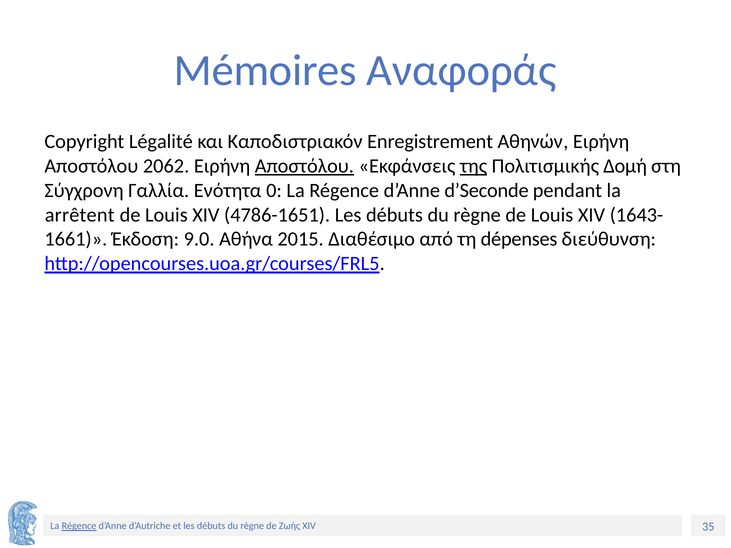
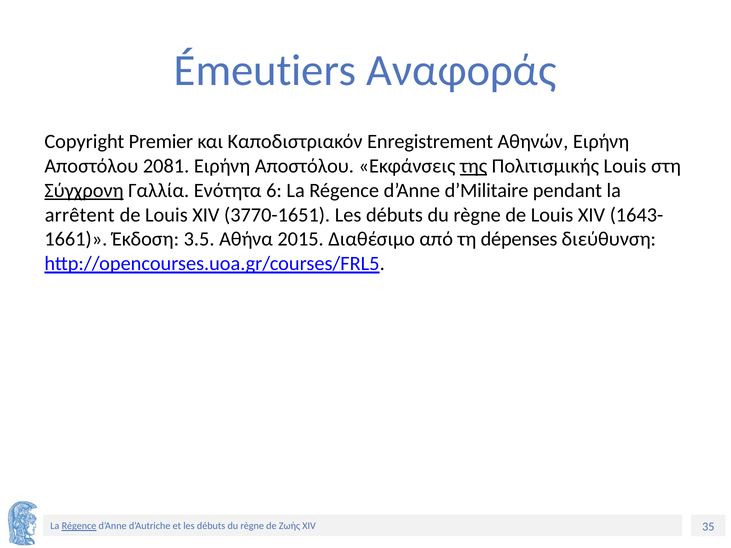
Mémoires: Mémoires -> Émeutiers (265, 71)
Légalité: Légalité -> Premier (161, 142)
2062: 2062 -> 2081 (166, 166)
Αποστόλου underline: present -> none (304, 166)
Πολιτισμικής Δομή: Δομή -> Louis (625, 166)
Σύγχρονη underline: none -> present (84, 191)
0: 0 -> 6 (274, 191)
d’Seconde: d’Seconde -> d’Militaire (487, 191)
4786-1651: 4786-1651 -> 3770-1651 (277, 215)
9.0: 9.0 -> 3.5 (199, 239)
